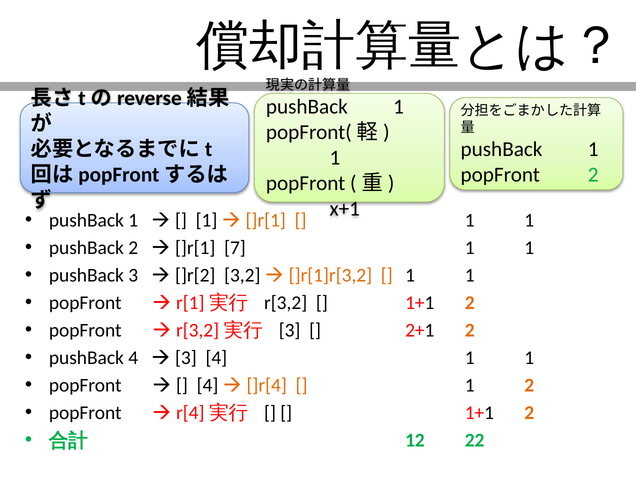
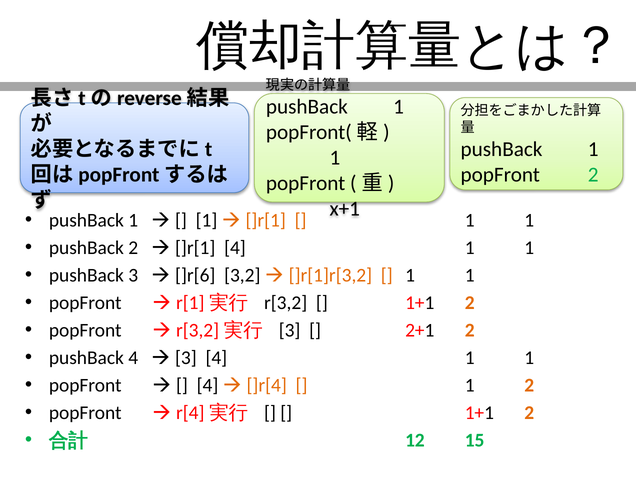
]r[1 7: 7 -> 4 (235, 248)
]r[2: ]r[2 -> ]r[6 (195, 275)
22: 22 -> 15 (475, 440)
